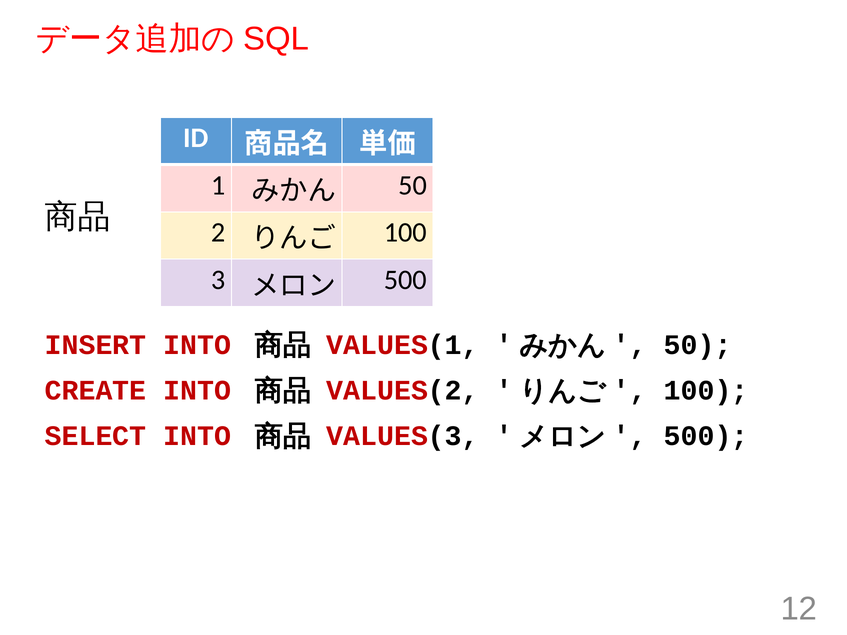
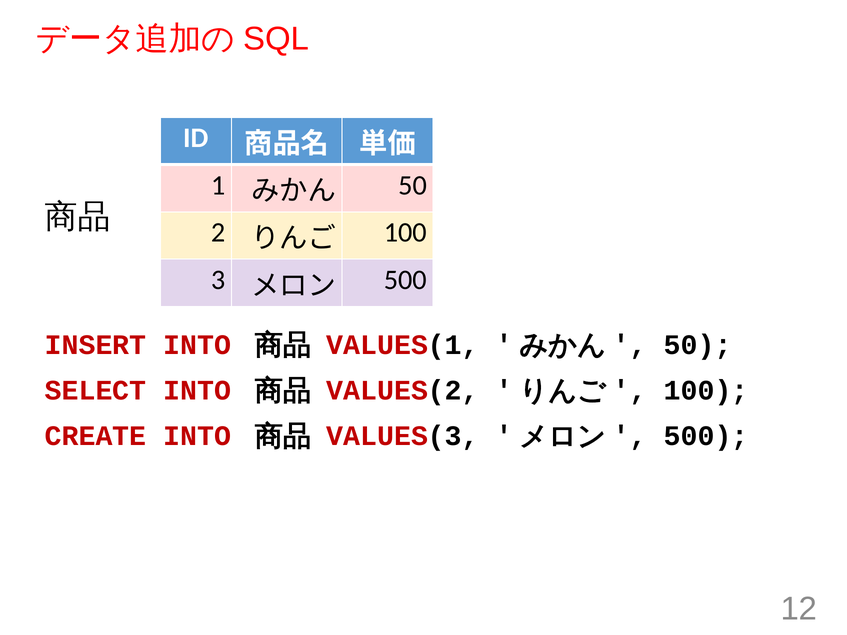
CREATE: CREATE -> SELECT (96, 391)
SELECT: SELECT -> CREATE (96, 436)
